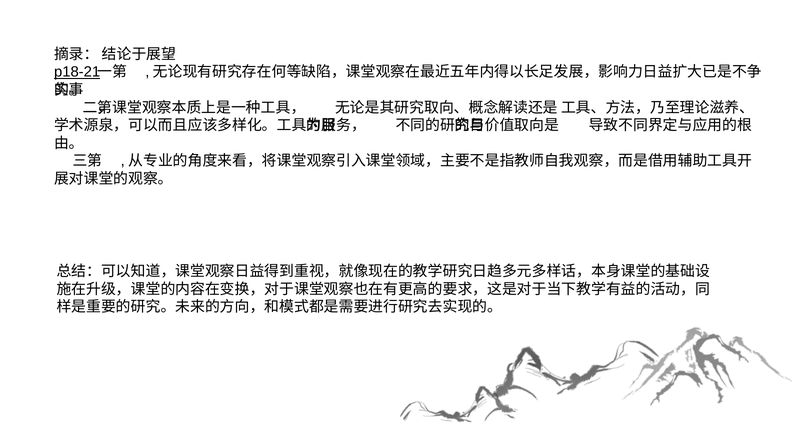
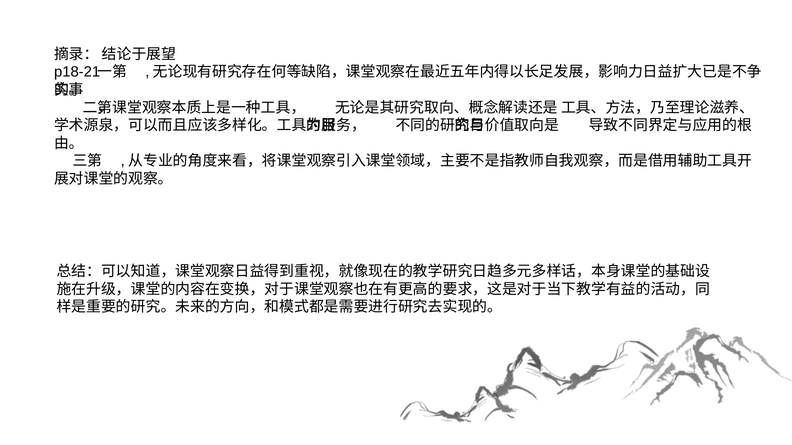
p18-21 underline: present -> none (77, 72)
